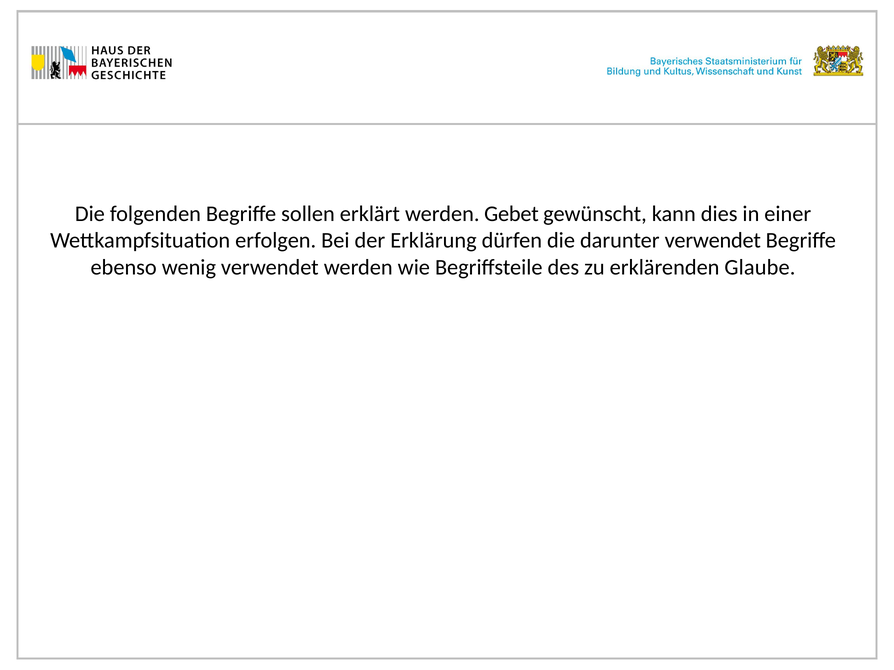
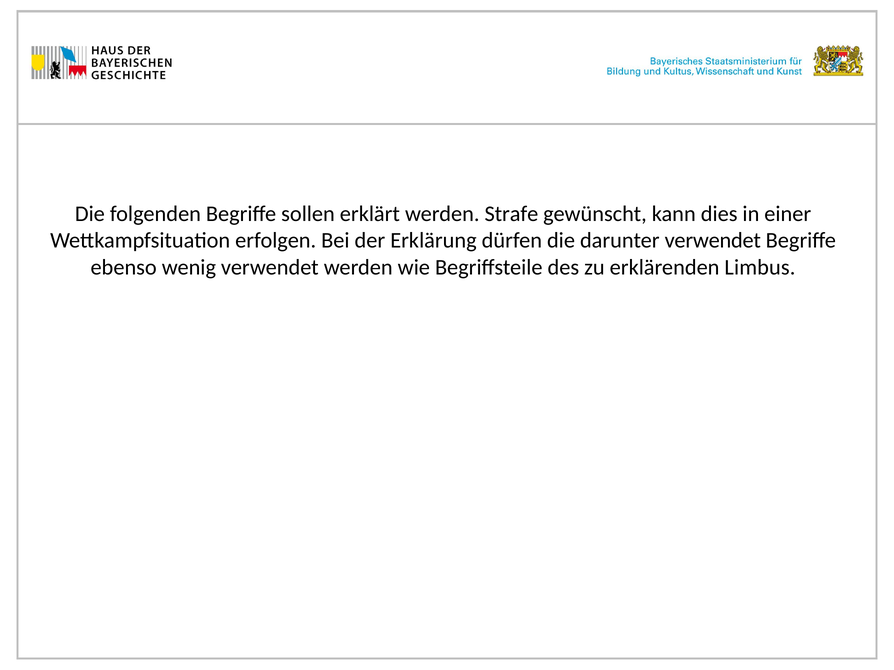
Gebet: Gebet -> Strafe (511, 214)
Glaube: Glaube -> Limbus (760, 267)
